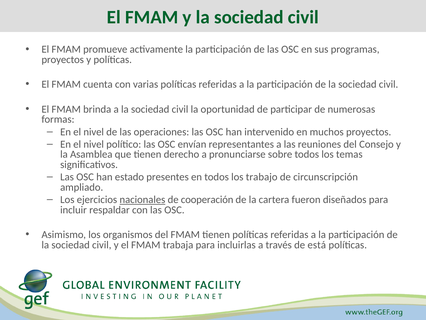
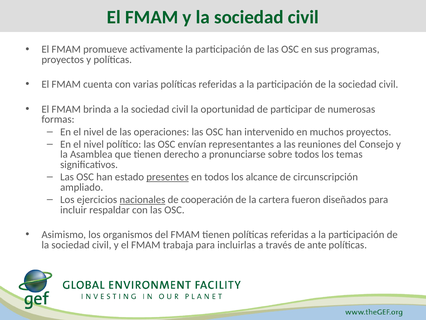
presentes underline: none -> present (168, 177)
trabajo: trabajo -> alcance (262, 177)
está: está -> ante (317, 245)
